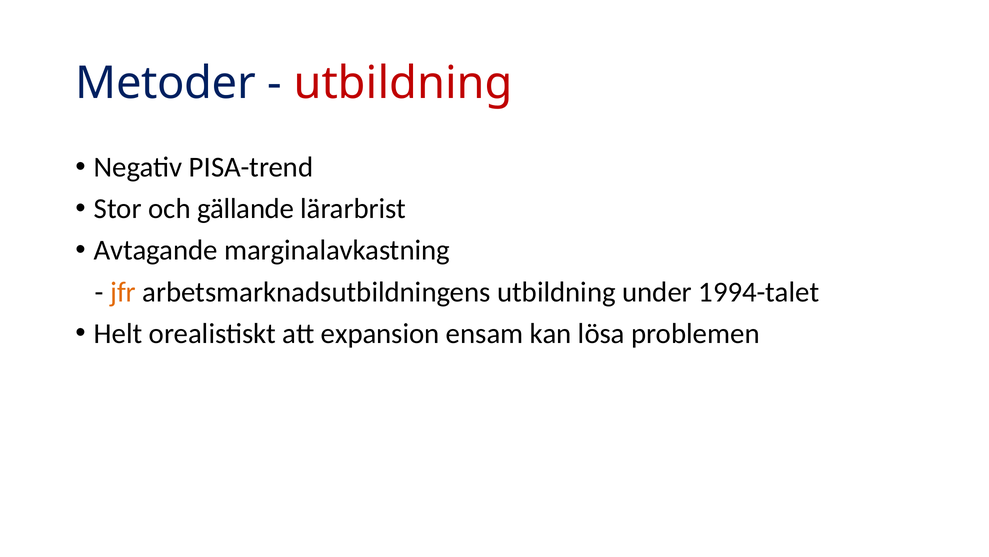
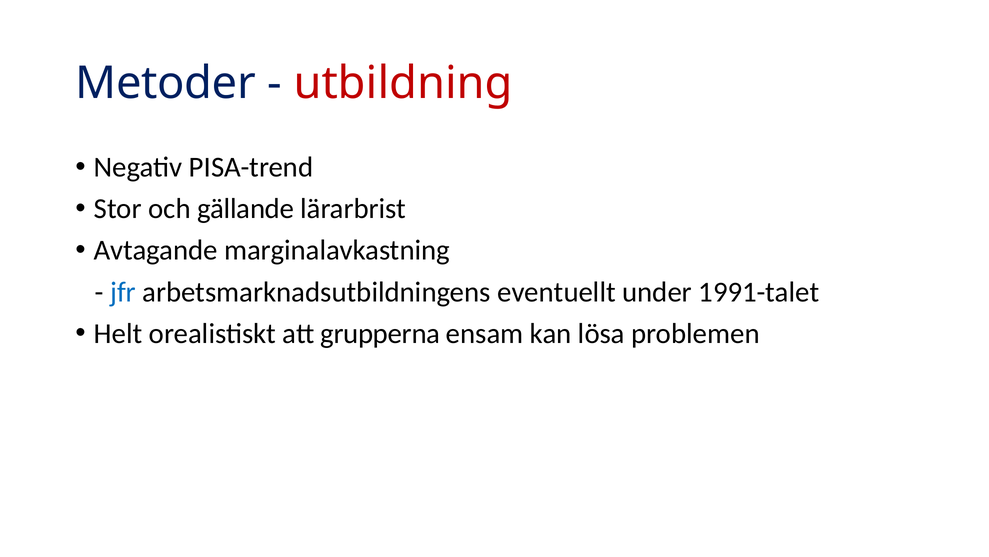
jfr colour: orange -> blue (123, 292)
arbetsmarknadsutbildningens utbildning: utbildning -> eventuellt (556, 292)
1994-talet: 1994-talet -> 1991-talet (759, 292)
expansion: expansion -> grupperna (380, 333)
